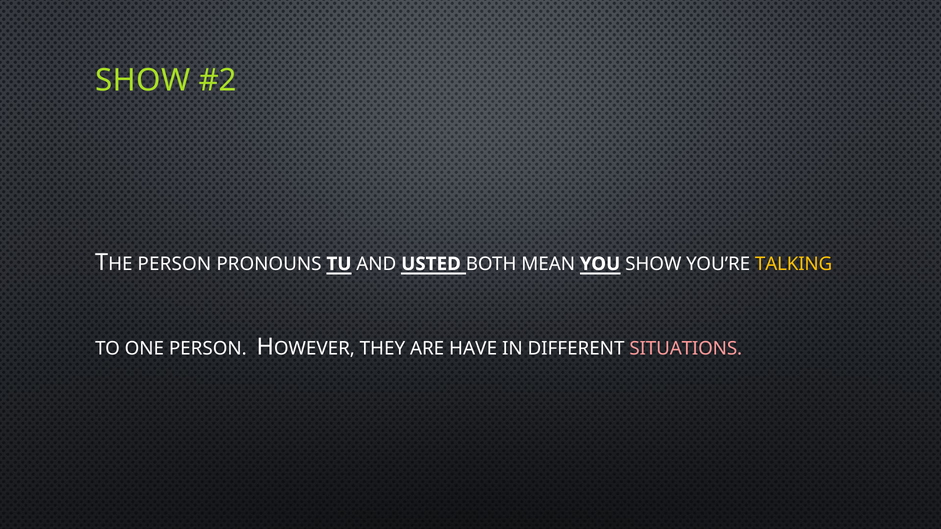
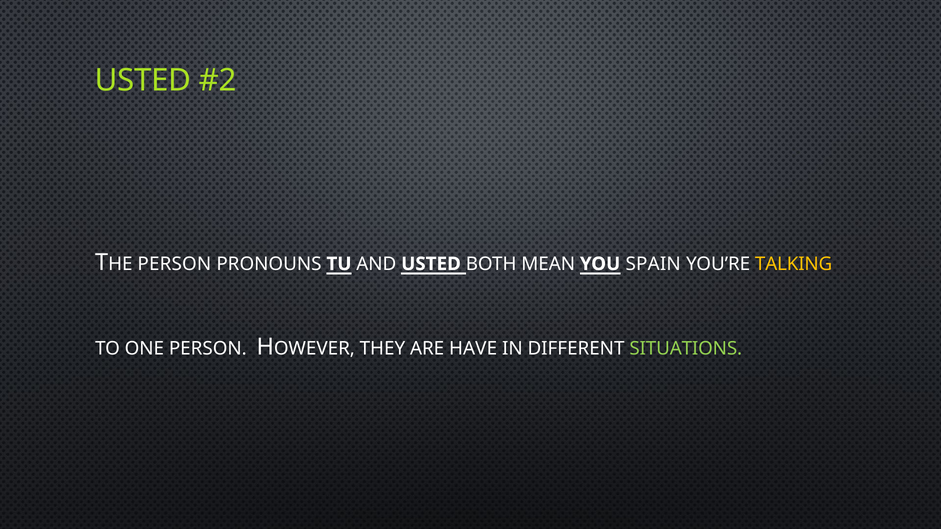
SHOW: SHOW -> USTED (143, 81)
YOU SHOW: SHOW -> SPAIN (653, 264)
SITUATIONS colour: pink -> light green (686, 349)
